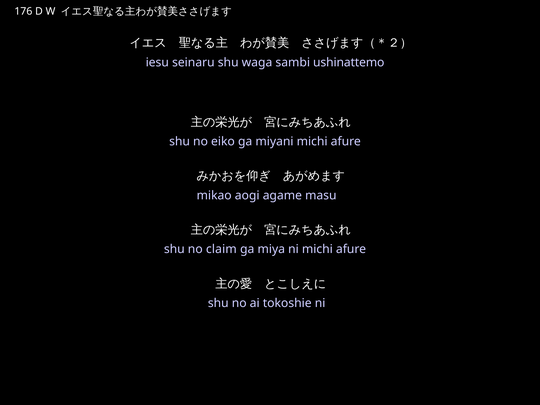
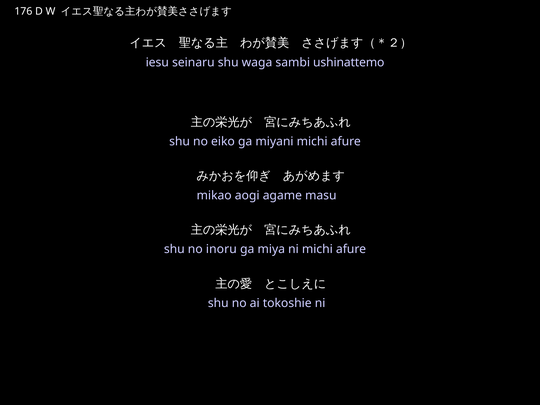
claim: claim -> inoru (221, 249)
